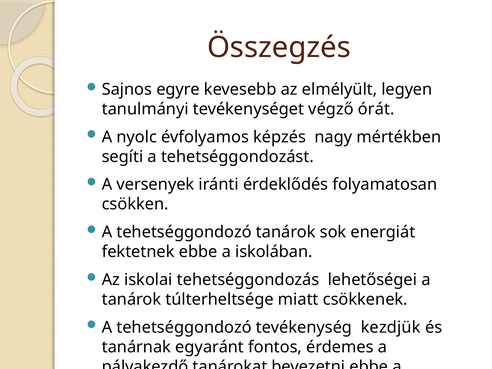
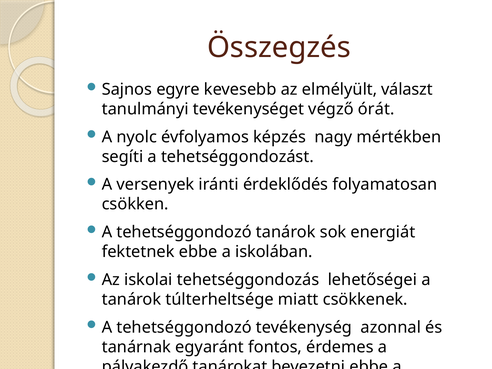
legyen: legyen -> választ (407, 89)
kezdjük: kezdjük -> azonnal (391, 327)
